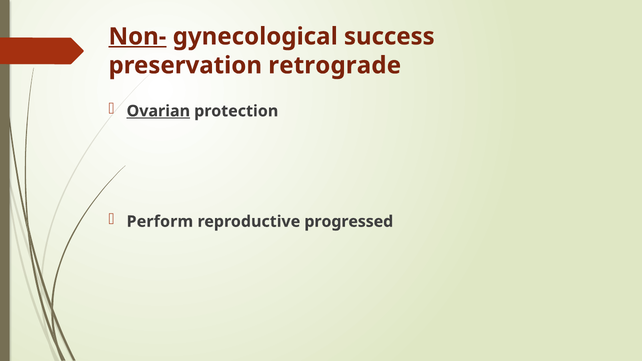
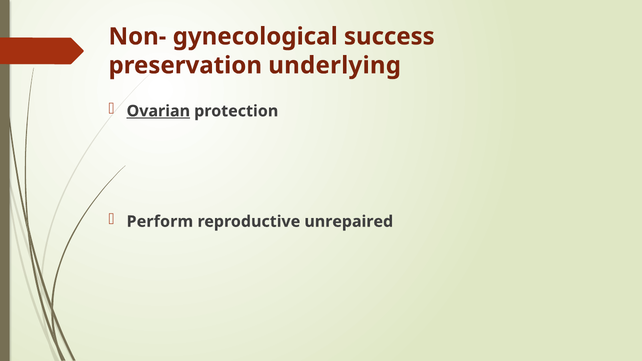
Non- underline: present -> none (137, 37)
retrograde: retrograde -> underlying (335, 65)
progressed: progressed -> unrepaired (349, 222)
